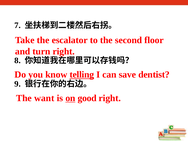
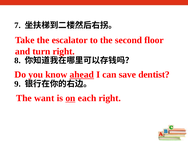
telling: telling -> ahead (82, 75)
good: good -> each (87, 98)
